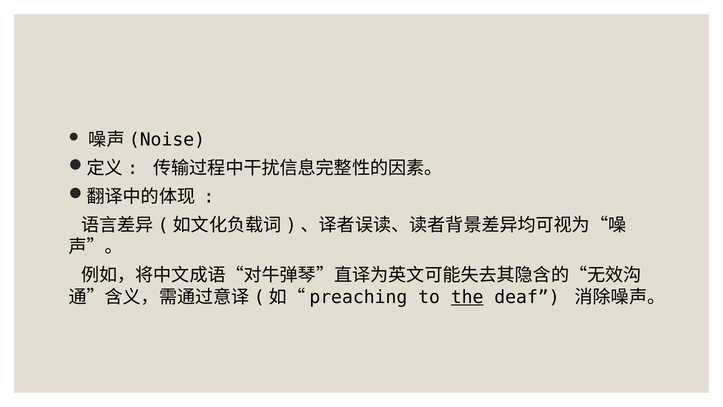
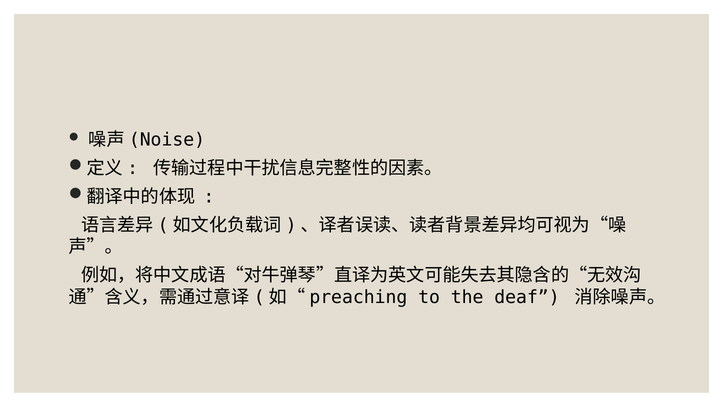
the underline: present -> none (467, 297)
